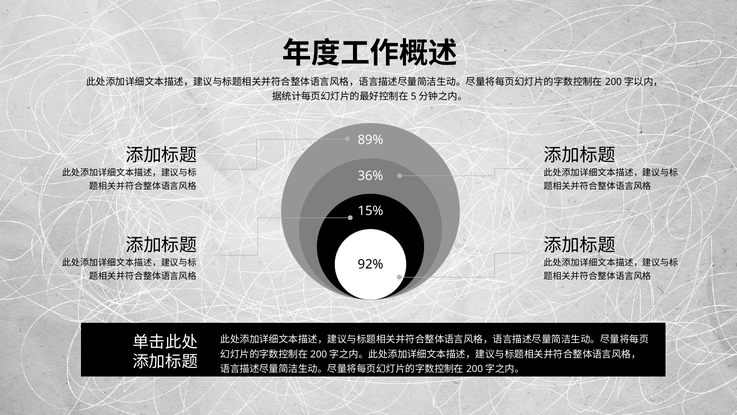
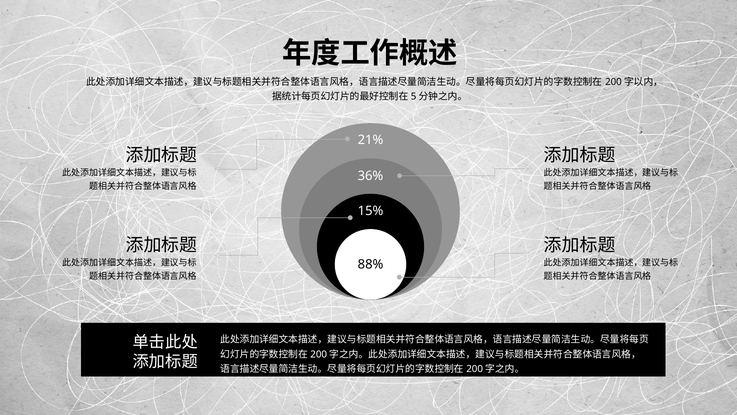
89%: 89% -> 21% (371, 140)
92%: 92% -> 88% (371, 264)
